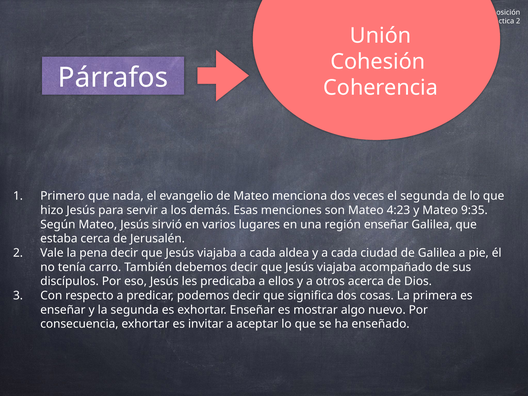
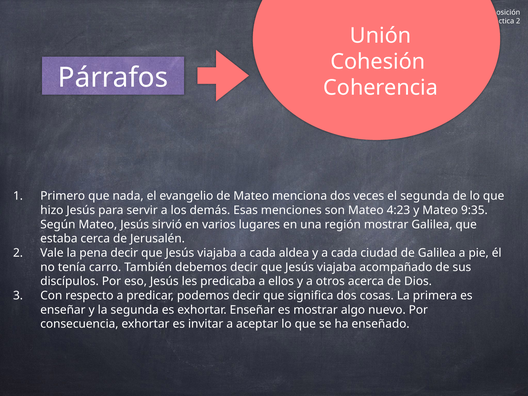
enseñar: enseñar -> mostrar (386, 224)
